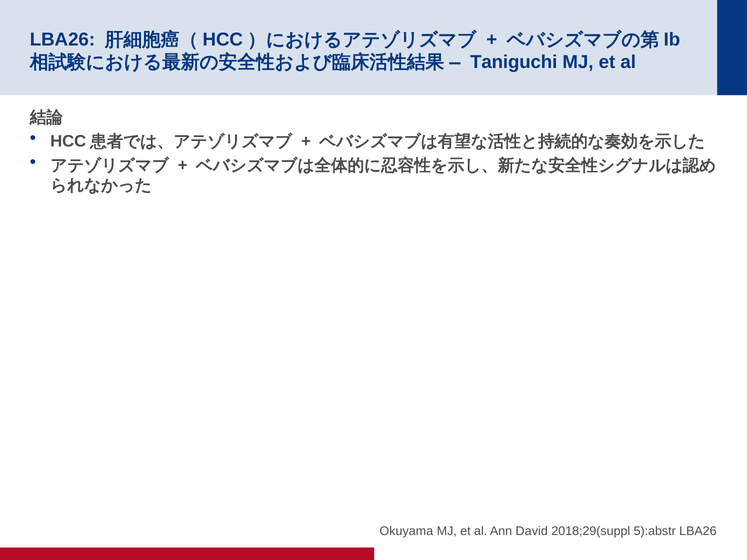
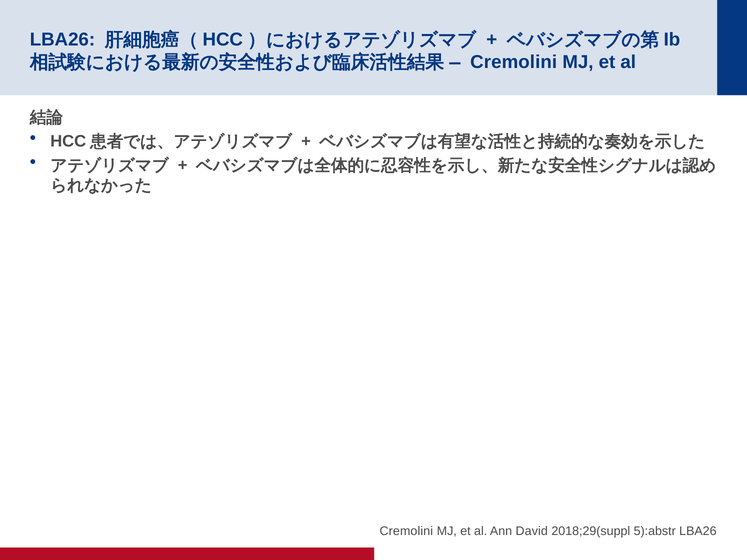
Taniguchi: Taniguchi -> Cremolini (514, 62)
Okuyama: Okuyama -> Cremolini (406, 531)
